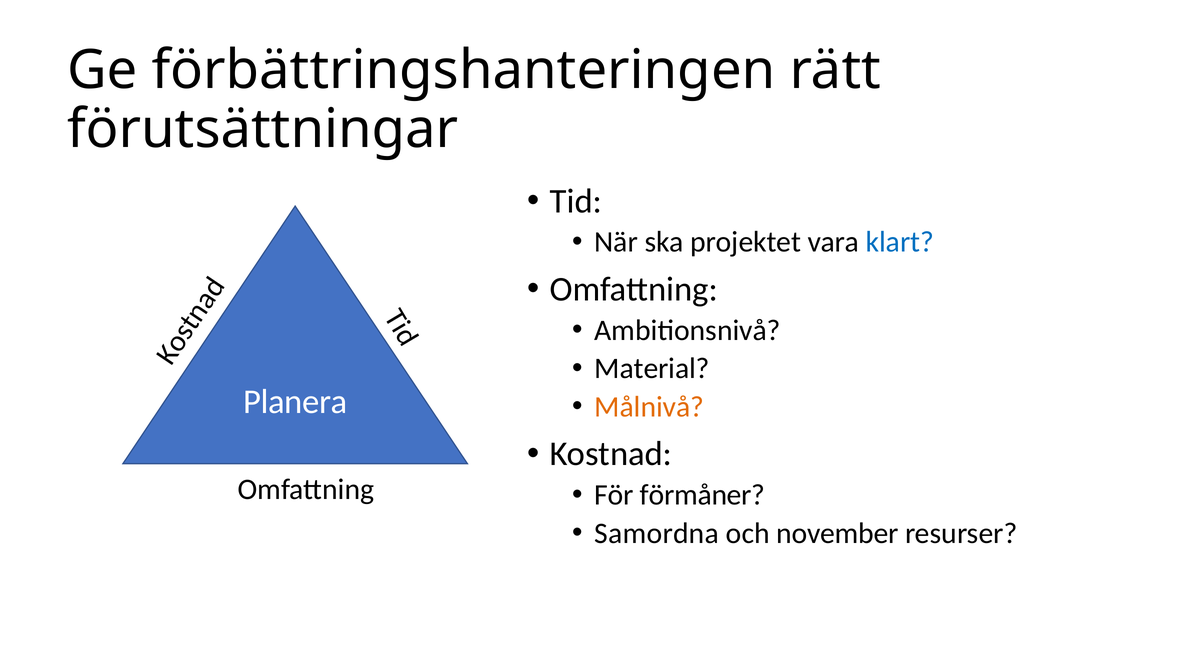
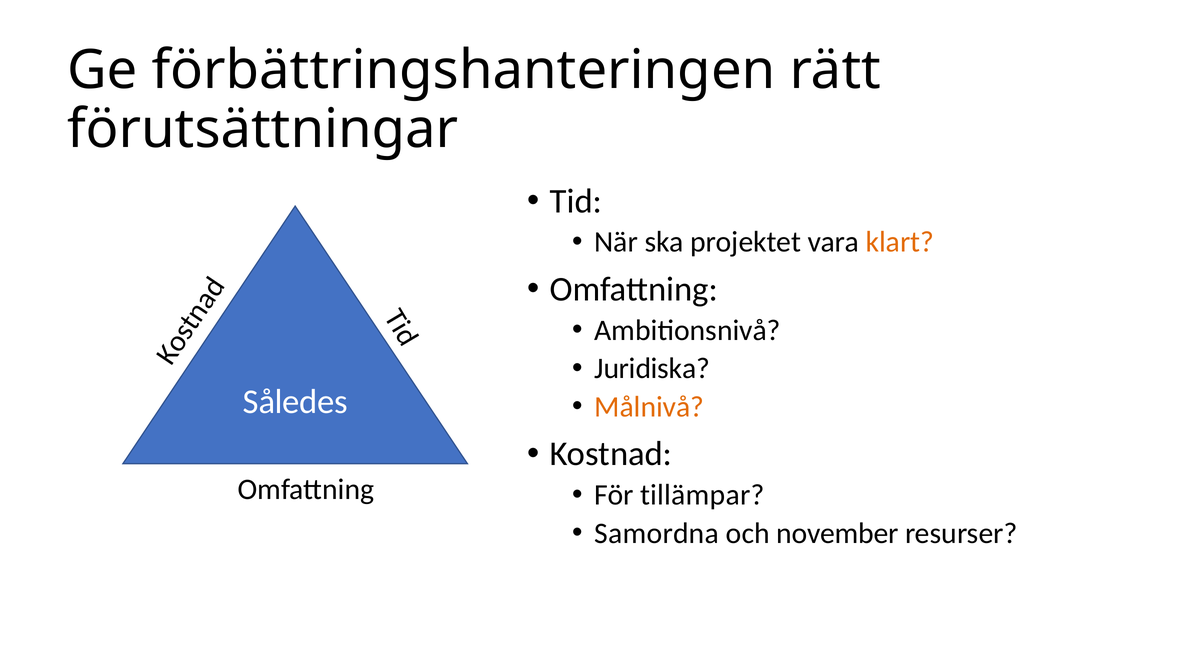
klart colour: blue -> orange (900, 242)
Material: Material -> Juridiska (652, 368)
Planera: Planera -> Således (295, 402)
förmåner: förmåner -> tillämpar (702, 495)
